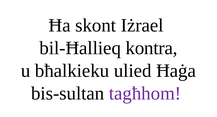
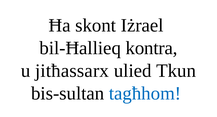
bħalkieku: bħalkieku -> jitħassarx (72, 71)
Ħaġa: Ħaġa -> Tkun (176, 71)
tagħhom colour: purple -> blue (145, 93)
